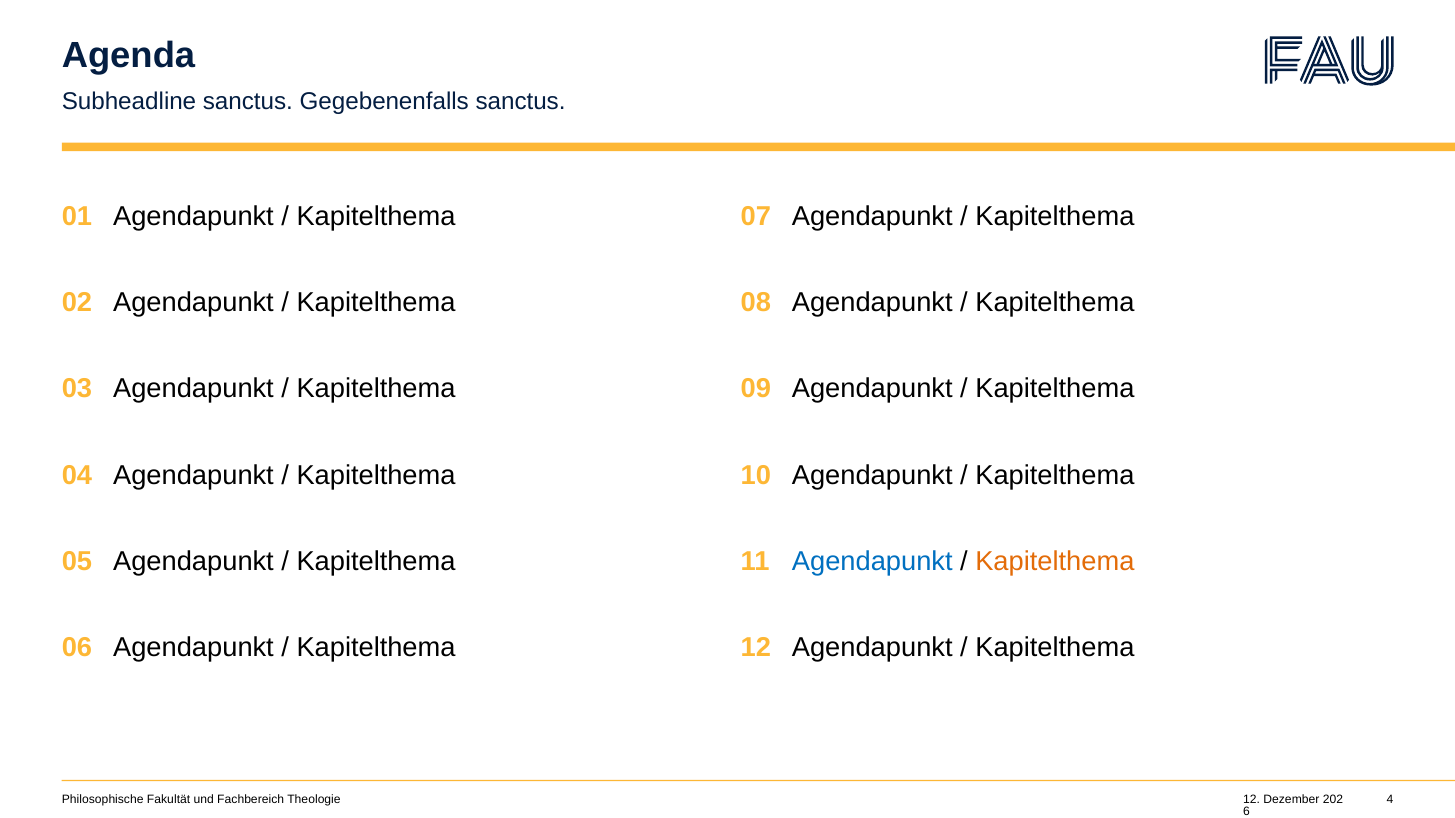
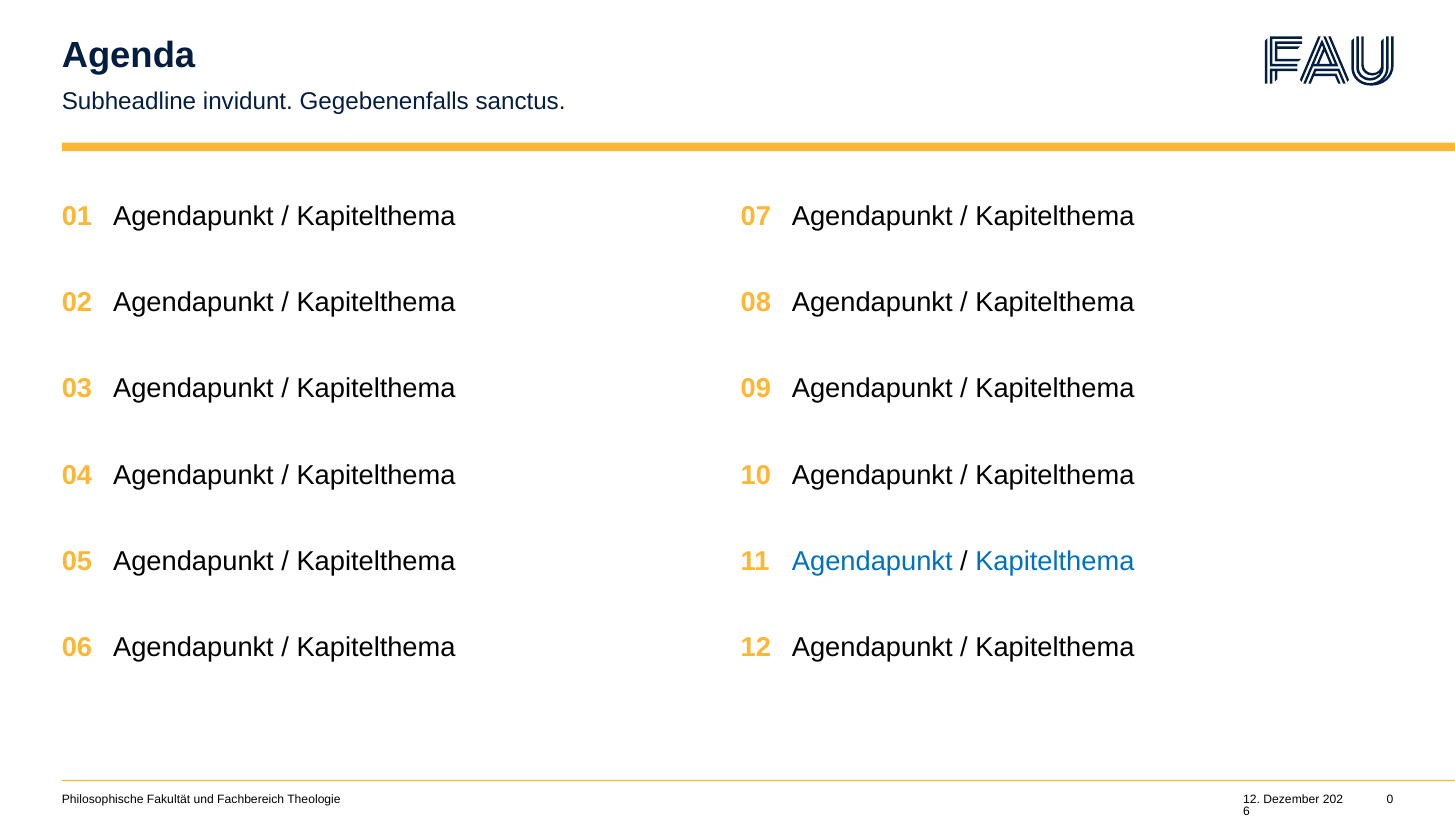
Subheadline sanctus: sanctus -> invidunt (248, 101)
Kapitelthema colour: orange -> blue (1055, 562)
4: 4 -> 0 (1390, 800)
